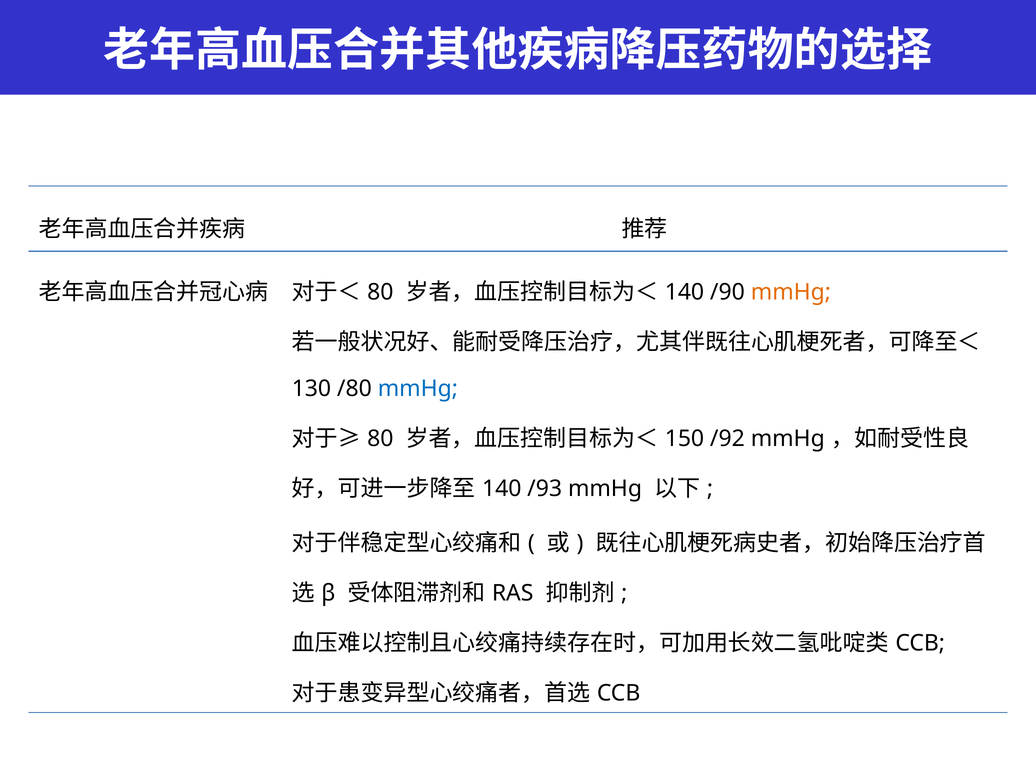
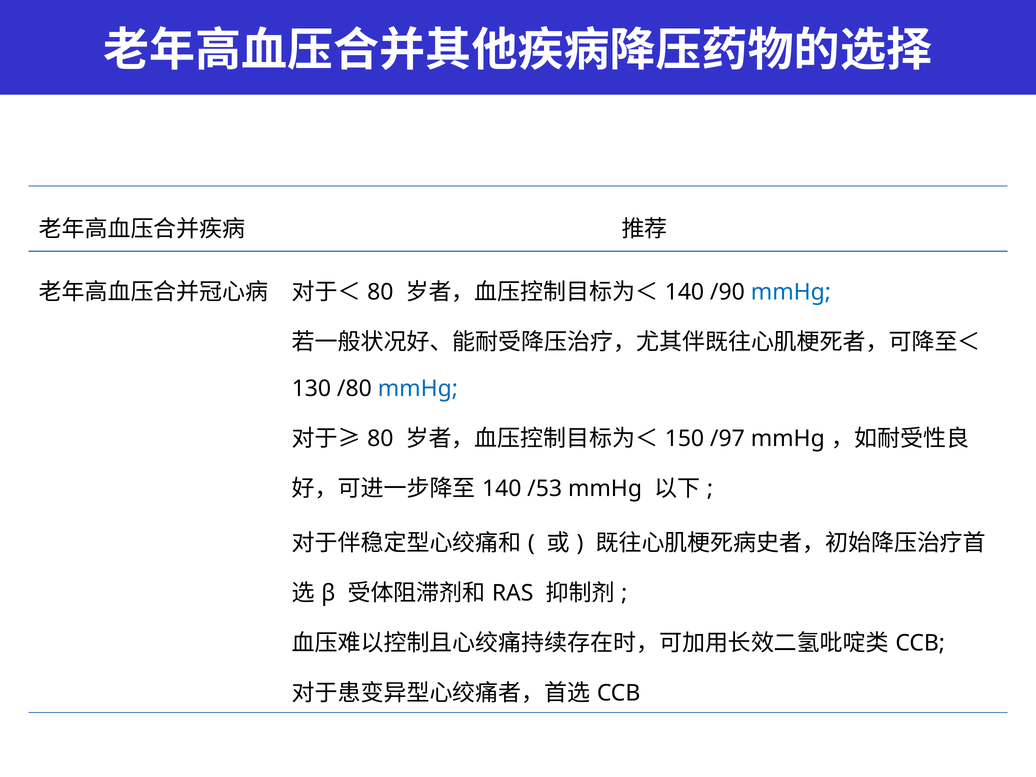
mmHg colour: orange -> blue (791, 292)
/92: /92 -> /97 (727, 439)
/93: /93 -> /53 (545, 489)
